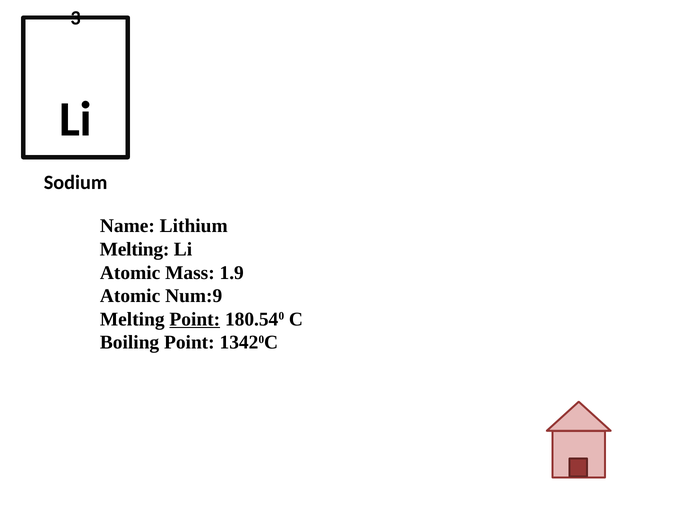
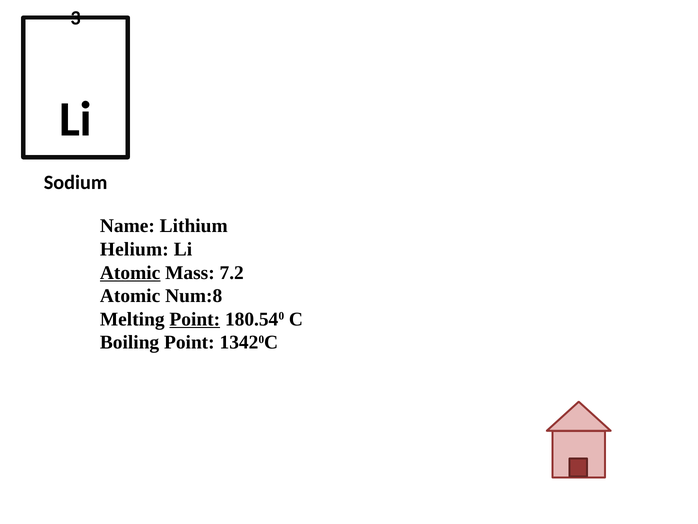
Melting: Melting -> Helium (134, 249)
Atomic underline: none -> present (130, 272)
1.9: 1.9 -> 7.2 (232, 272)
Num:9: Num:9 -> Num:8 (194, 296)
